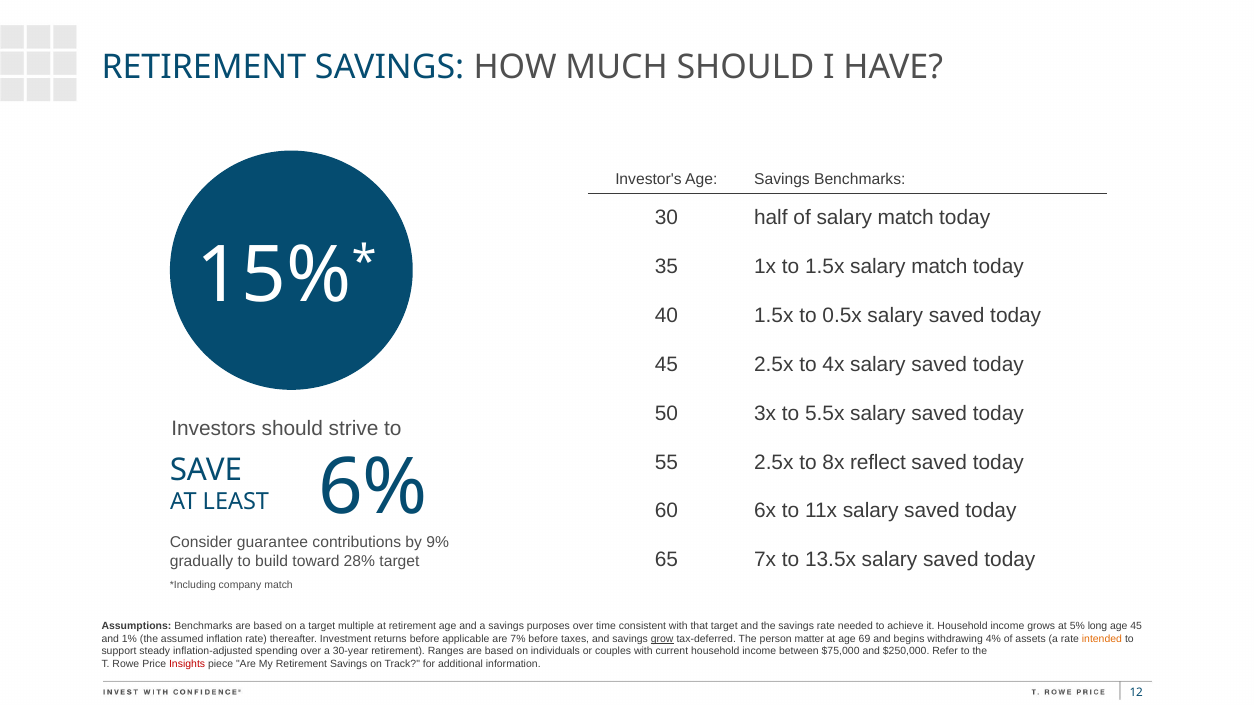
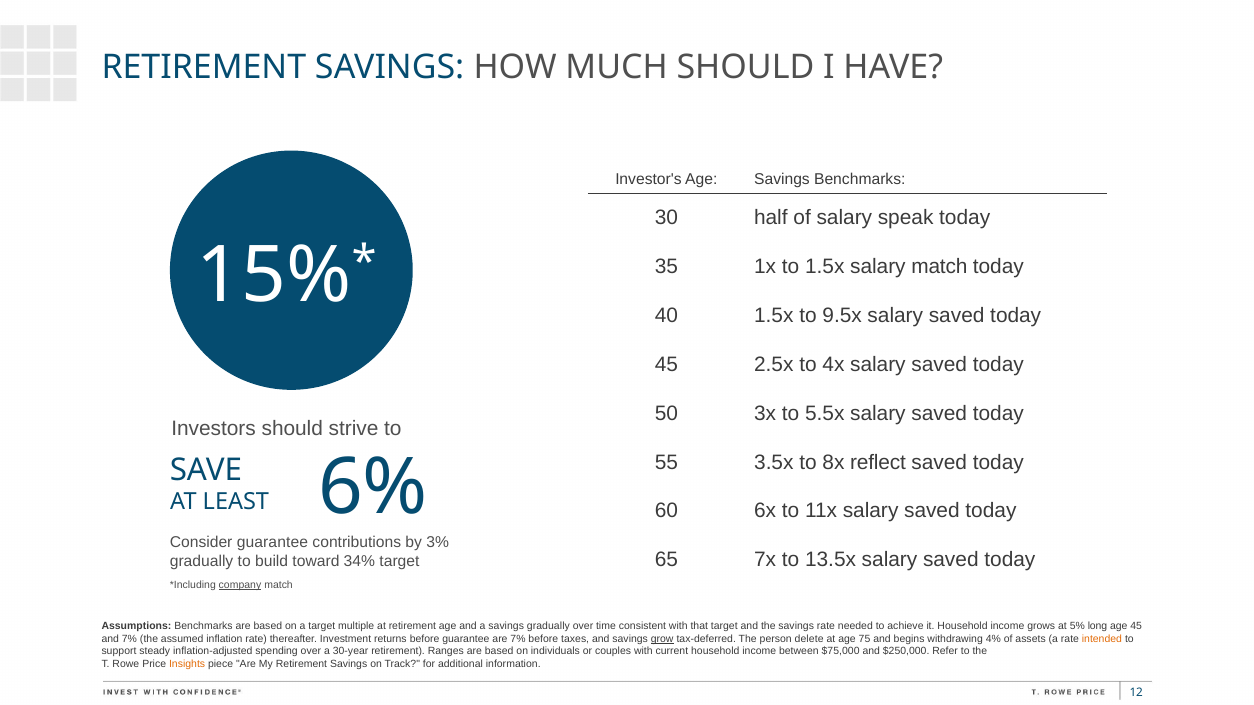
of salary match: match -> speak (906, 218)
0.5x: 0.5x -> 9.5x (842, 316)
55 2.5x: 2.5x -> 3.5x (774, 462)
9%: 9% -> 3% (438, 543)
28%: 28% -> 34% (359, 562)
company underline: none -> present (240, 585)
savings purposes: purposes -> gradually (548, 627)
and 1%: 1% -> 7% (129, 639)
before applicable: applicable -> guarantee (466, 639)
matter: matter -> delete (809, 639)
69: 69 -> 75 (865, 639)
Insights colour: red -> orange (187, 664)
